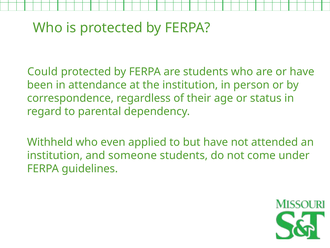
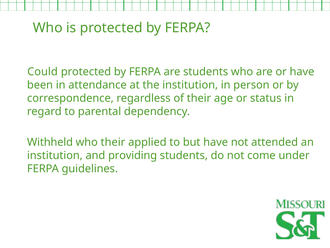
who even: even -> their (113, 142)
someone: someone -> providing (133, 155)
